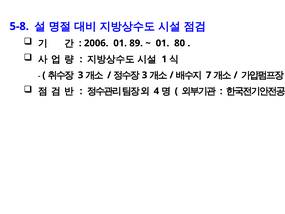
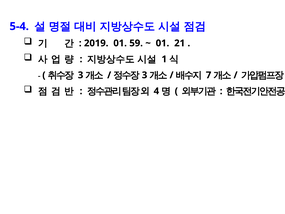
5-8: 5-8 -> 5-4 (19, 26)
2006: 2006 -> 2019 (96, 43)
89: 89 -> 59 (136, 43)
80: 80 -> 21 (180, 43)
